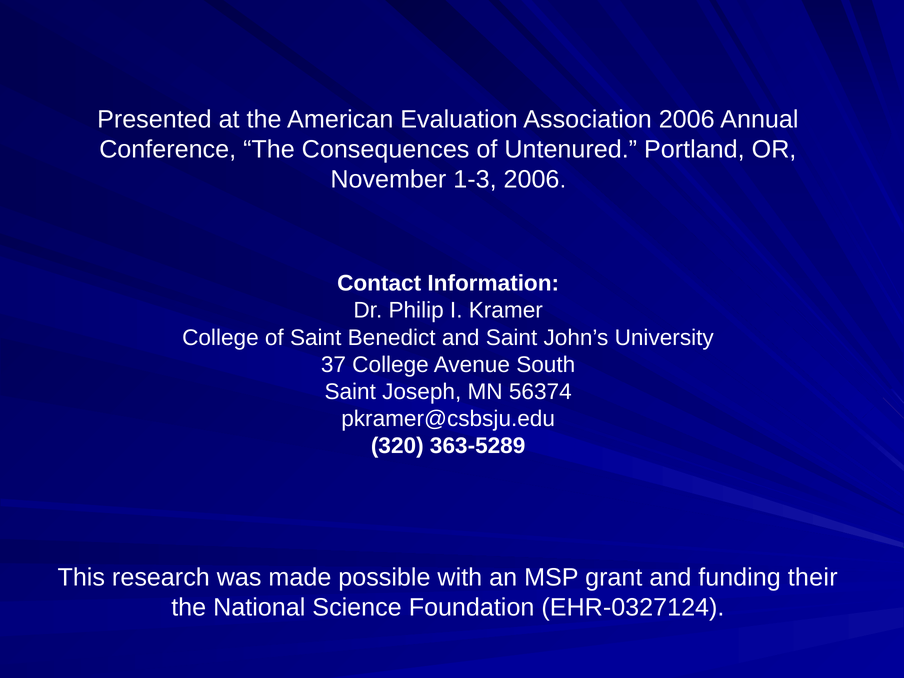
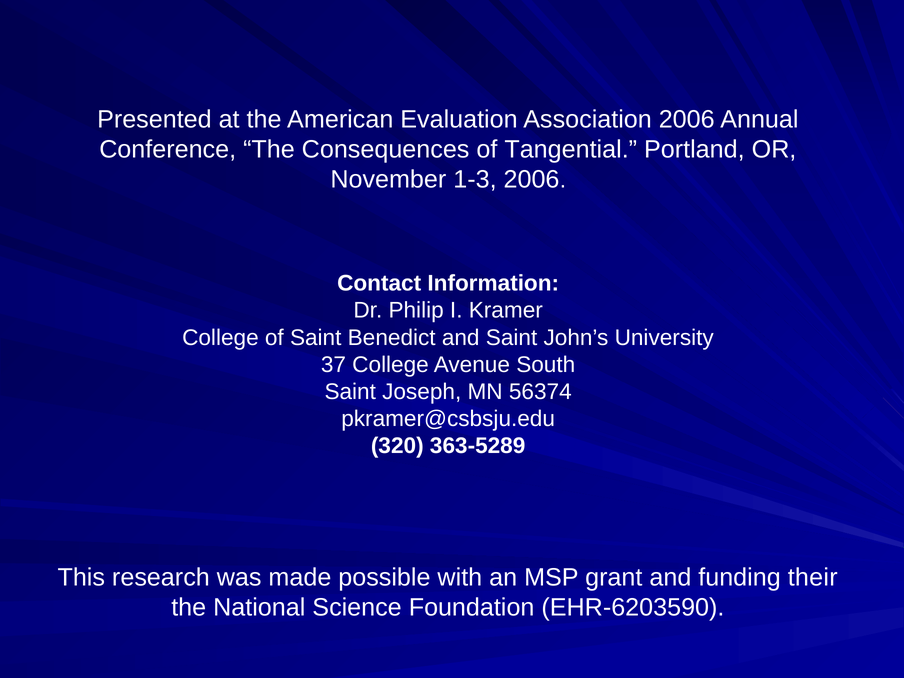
Untenured: Untenured -> Tangential (571, 149)
EHR-0327124: EHR-0327124 -> EHR-6203590 (633, 607)
